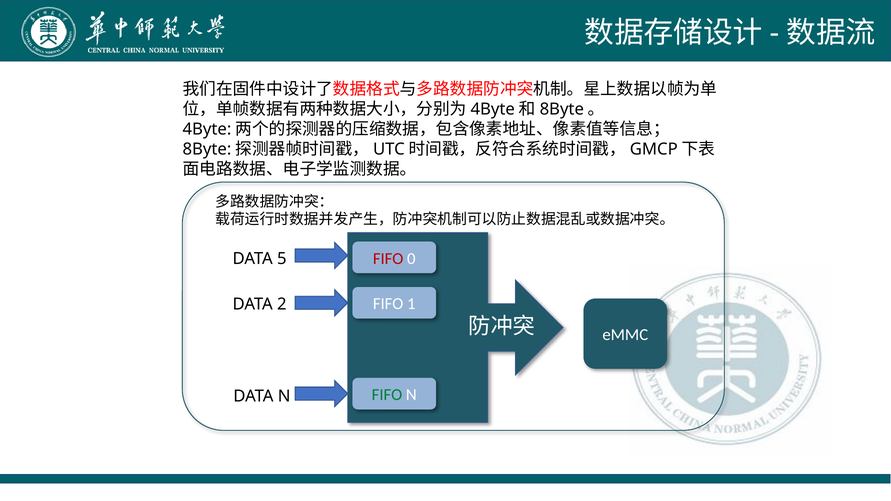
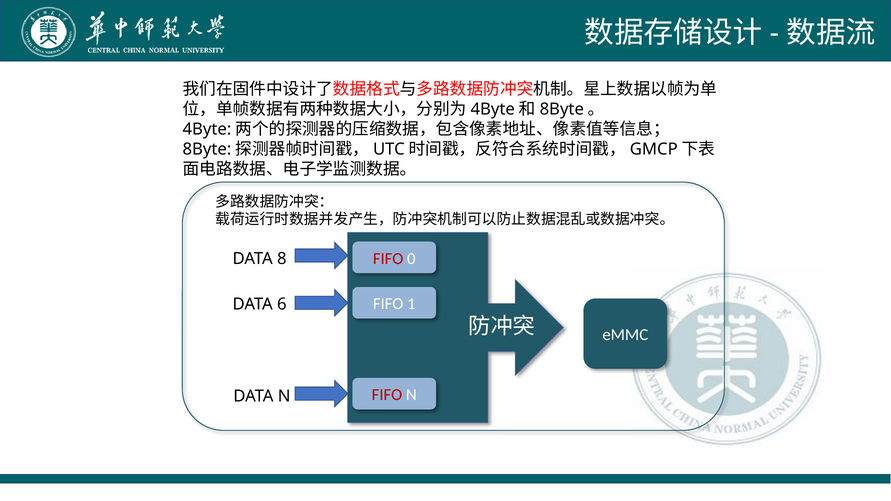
5: 5 -> 8 (282, 259)
2: 2 -> 6 (282, 305)
FIFO colour: green -> red (387, 395)
